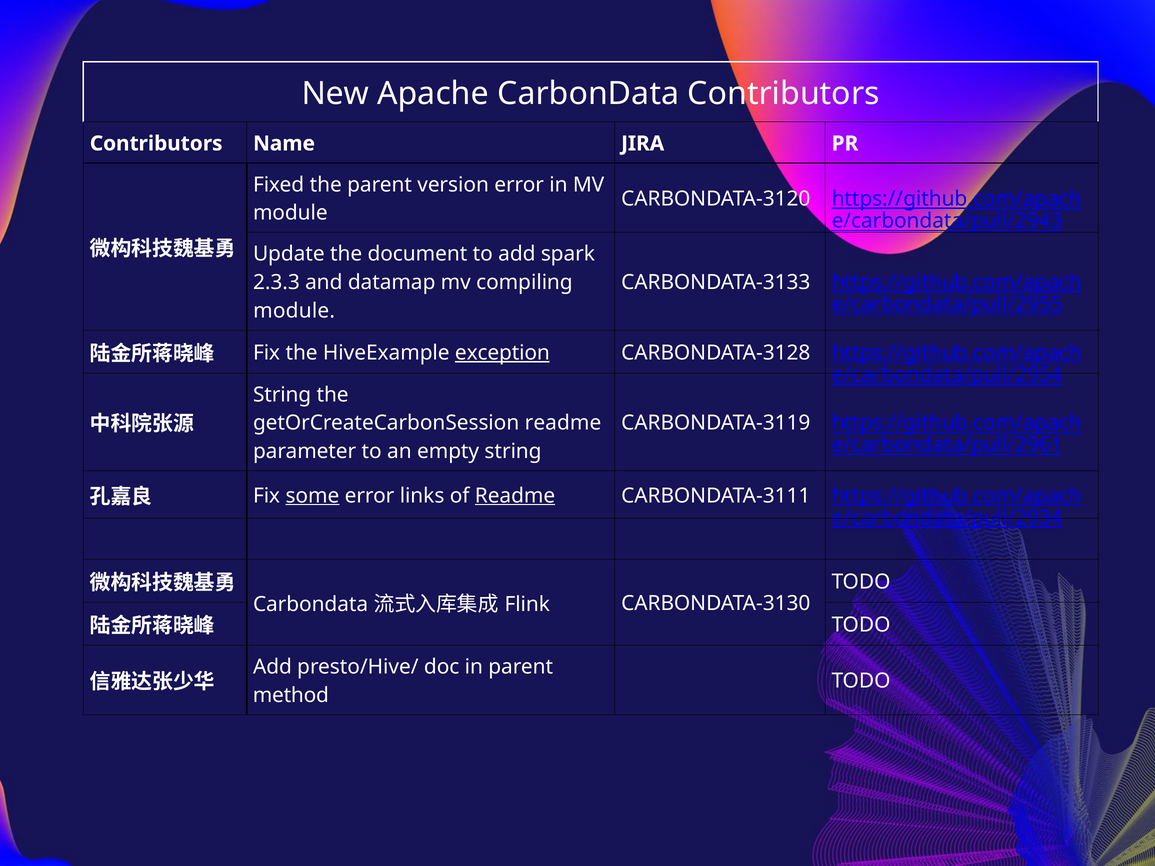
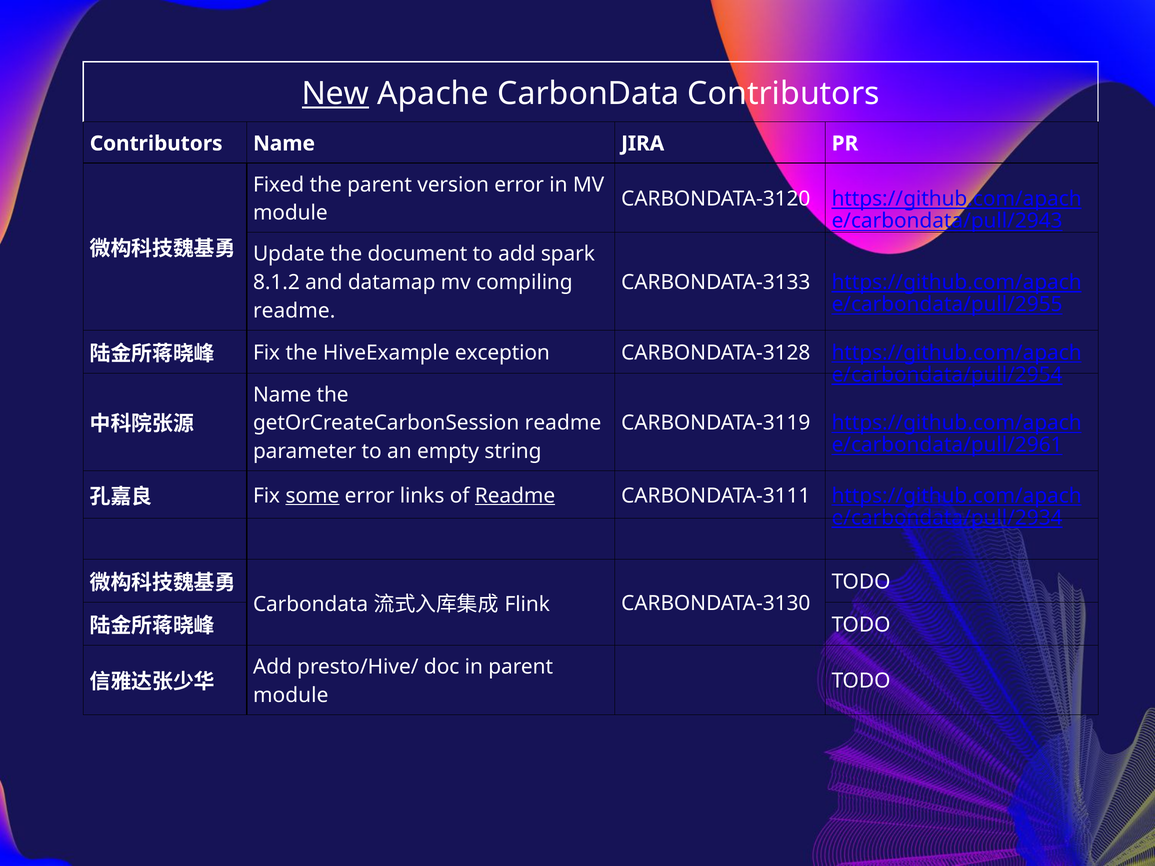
New underline: none -> present (335, 94)
2.3.3: 2.3.3 -> 8.1.2 (276, 282)
module: module -> readme (294, 311)
exception underline: present -> none (502, 353)
String: String -> Name (282, 395)
method: method -> module (291, 695)
